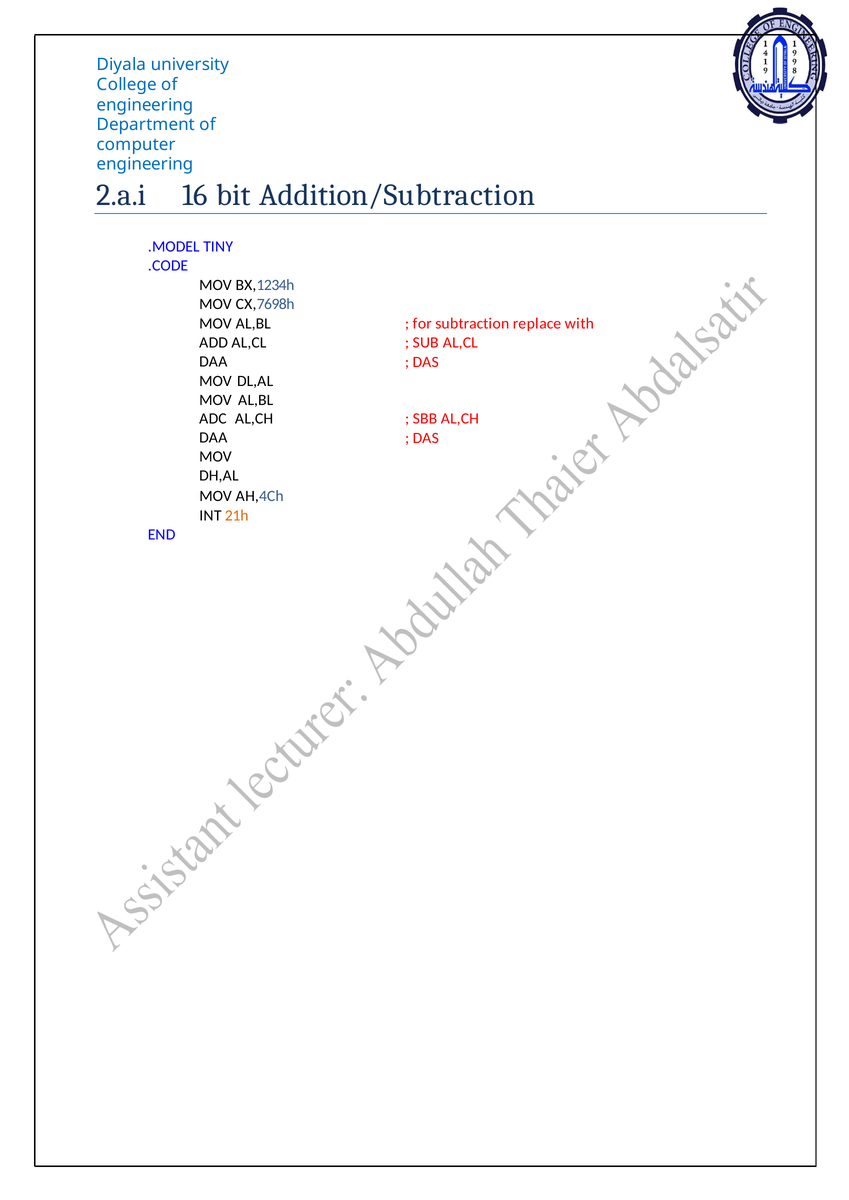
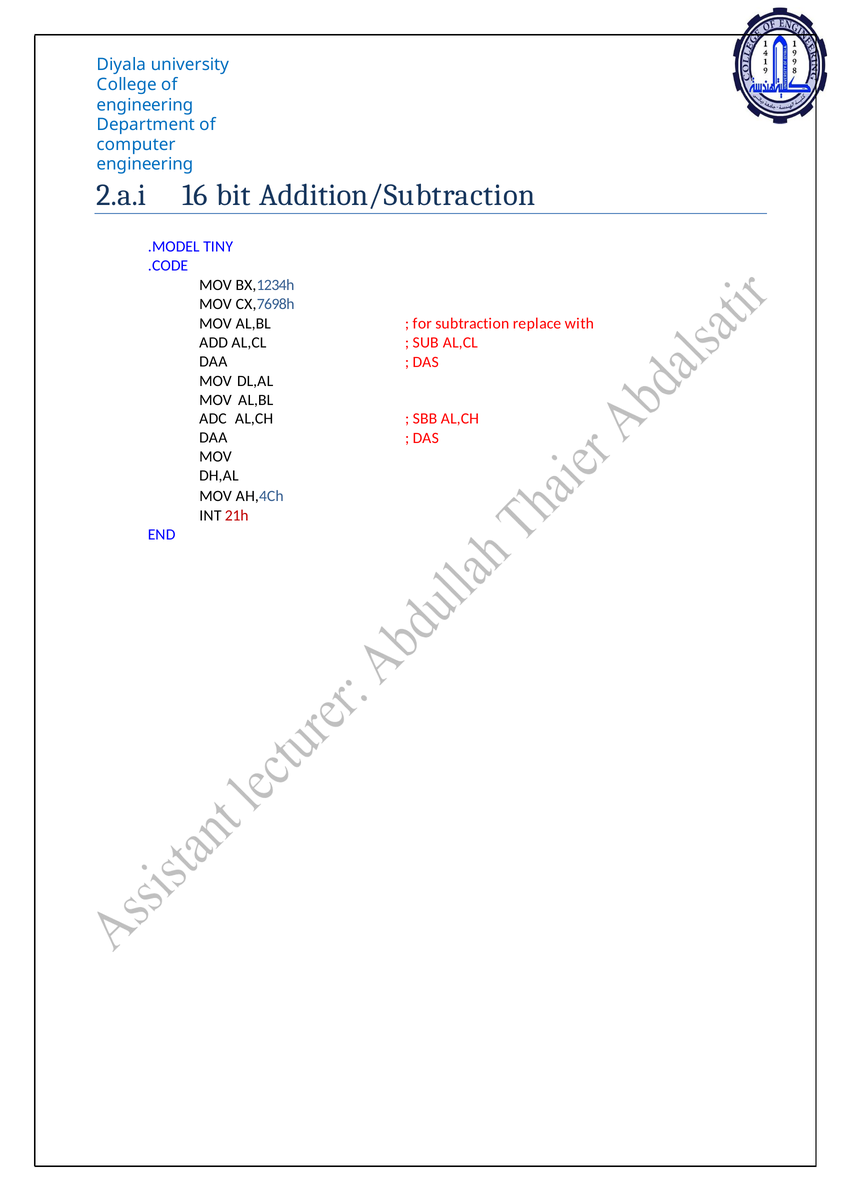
21h colour: orange -> red (237, 516)
